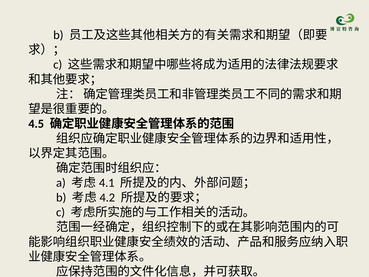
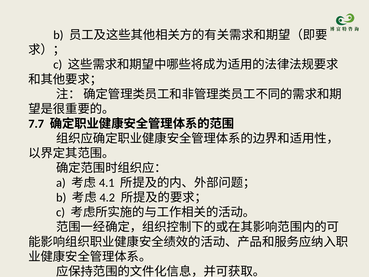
4.5: 4.5 -> 7.7 (36, 124)
